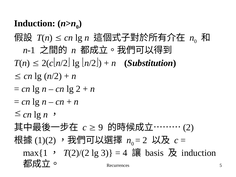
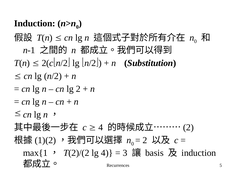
9: 9 -> 4 (101, 127)
lg 3: 3 -> 4 (107, 153)
4: 4 -> 3 (125, 153)
